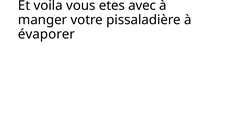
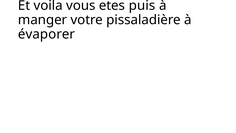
avec: avec -> puis (142, 5)
